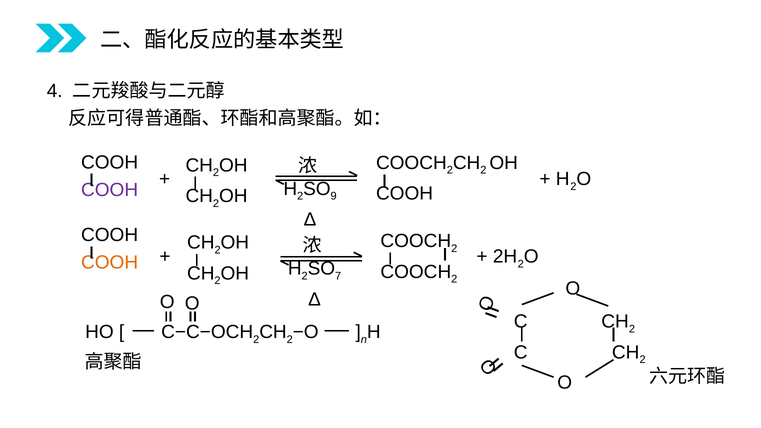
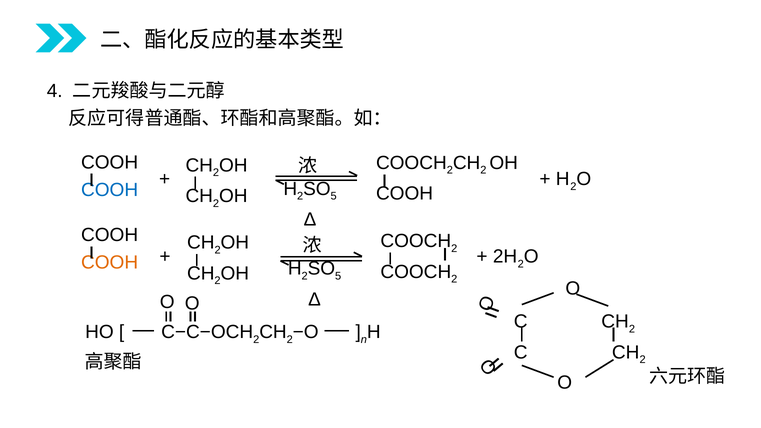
9: 9 -> 5 (334, 196)
COOH colour: purple -> blue (110, 190)
7: 7 -> 5 (338, 276)
